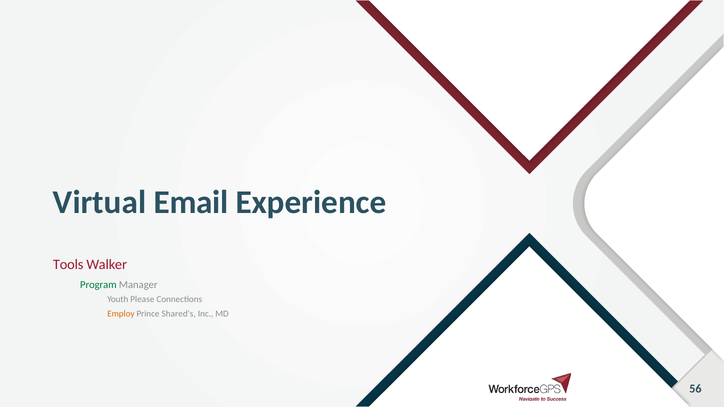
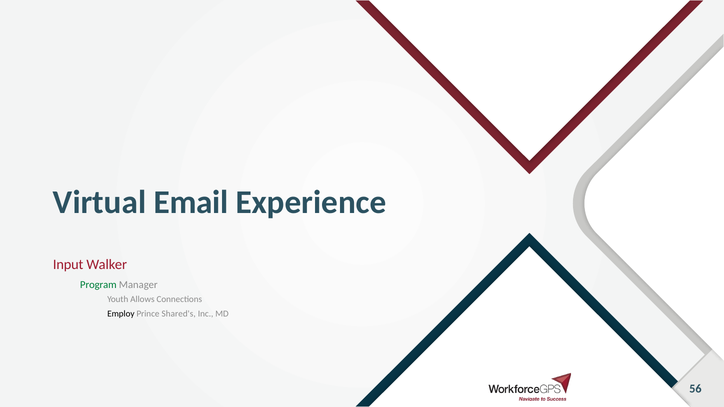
Tools: Tools -> Input (68, 265)
Please: Please -> Allows (142, 300)
Employ colour: orange -> black (121, 314)
